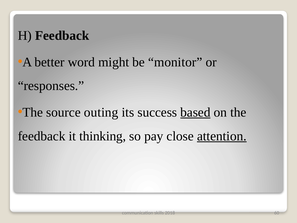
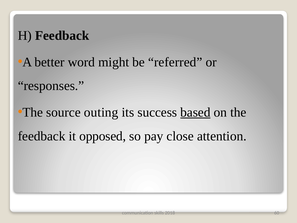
monitor: monitor -> referred (175, 62)
thinking: thinking -> opposed (103, 136)
attention underline: present -> none (222, 136)
